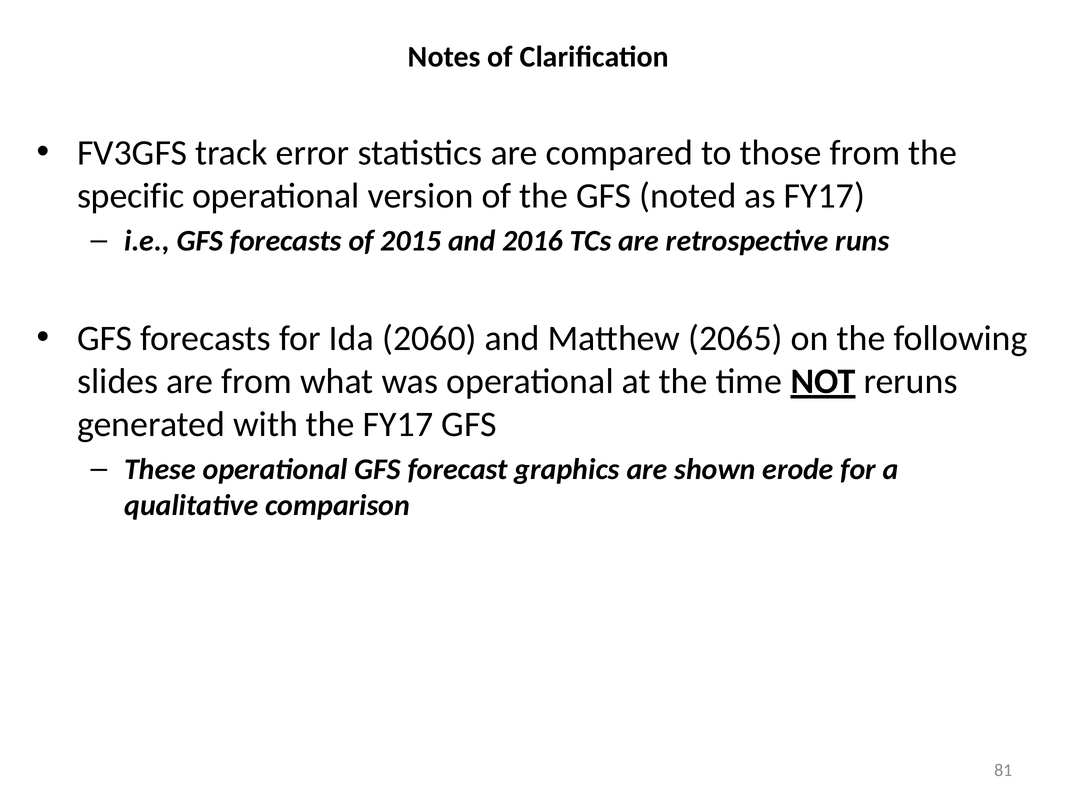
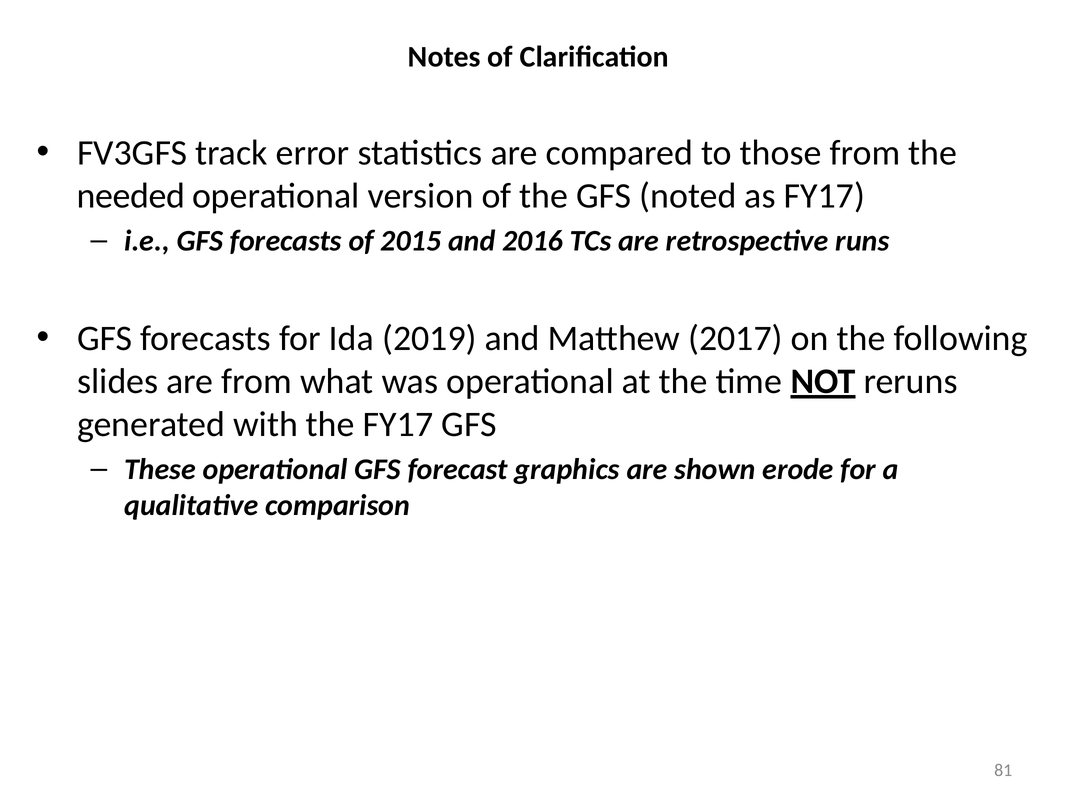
specific: specific -> needed (131, 196)
2060: 2060 -> 2019 (429, 339)
2065: 2065 -> 2017 (735, 339)
